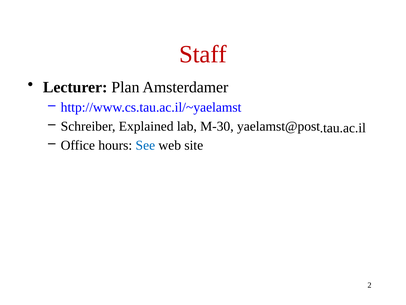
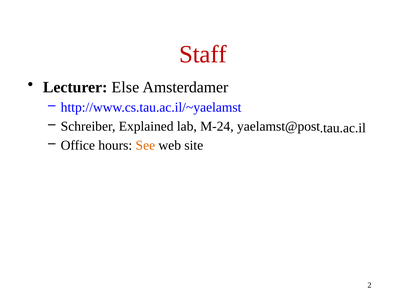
Plan: Plan -> Else (125, 87)
M-30: M-30 -> M-24 (217, 126)
See colour: blue -> orange (145, 145)
